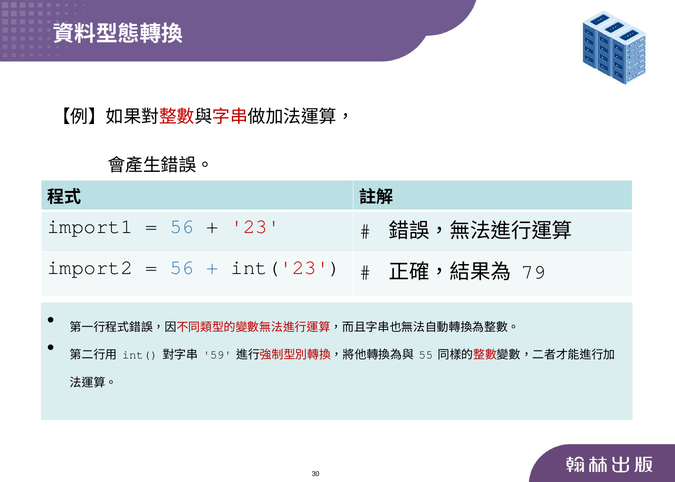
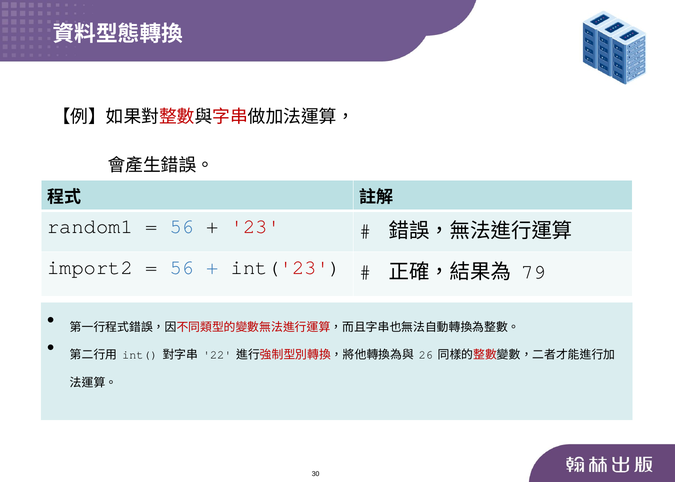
import1: import1 -> random1 (90, 227)
59: 59 -> 22 (217, 355)
55: 55 -> 26 (426, 355)
